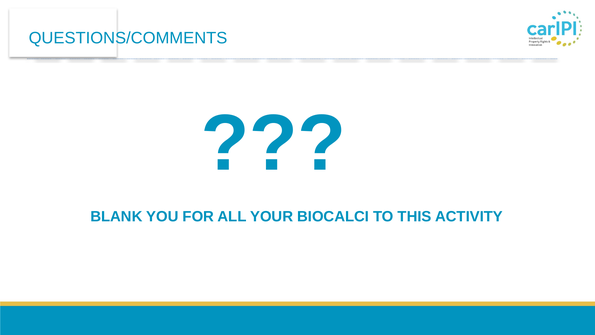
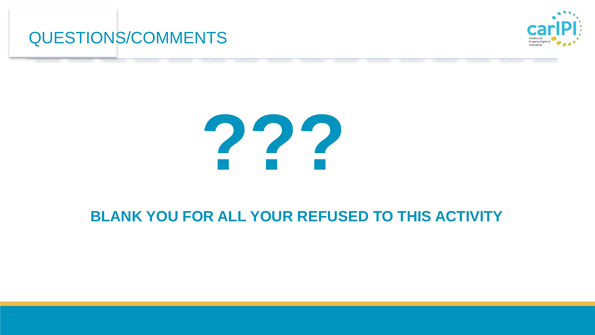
BIOCALCI: BIOCALCI -> REFUSED (333, 216)
